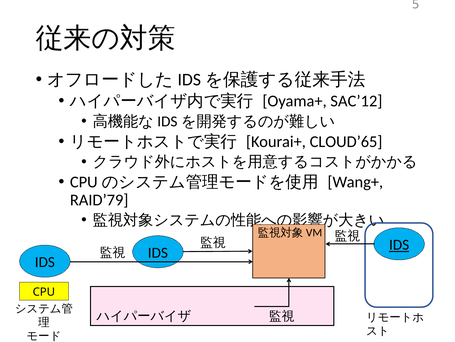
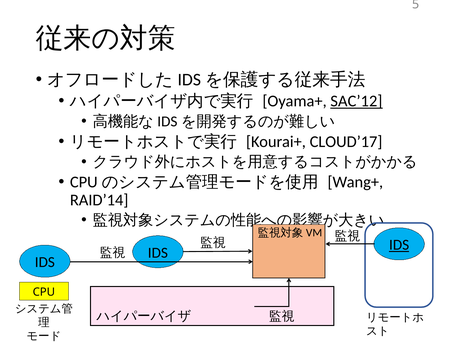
SAC’12 underline: none -> present (356, 101)
CLOUD’65: CLOUD’65 -> CLOUD’17 (346, 141)
RAID’79: RAID’79 -> RAID’14 (99, 200)
